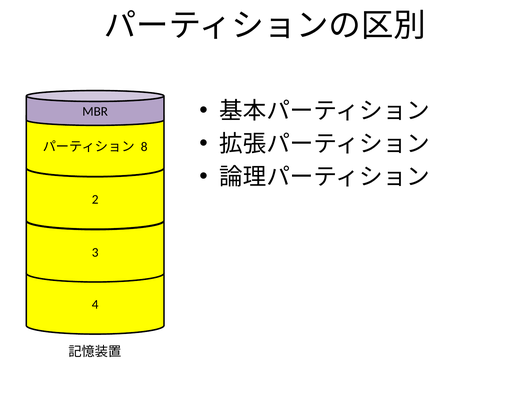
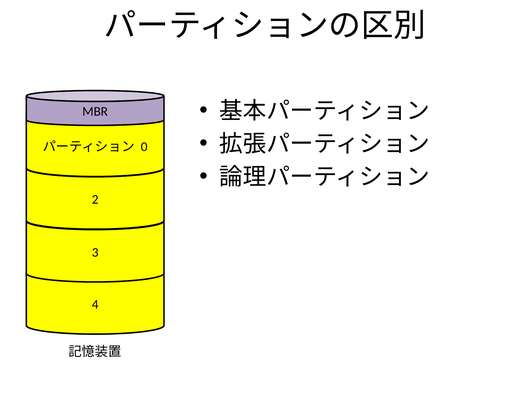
8: 8 -> 0 (144, 147)
